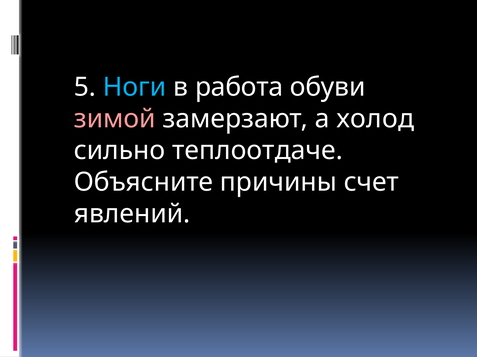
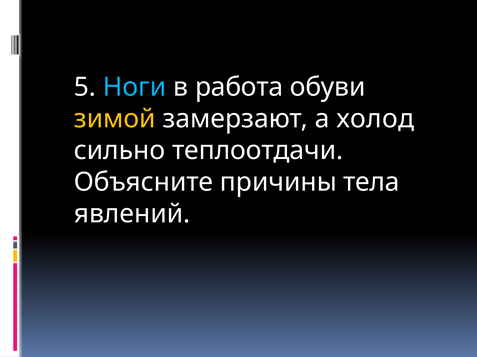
зимой colour: pink -> yellow (115, 119)
теплоотдаче: теплоотдаче -> теплоотдачи (258, 151)
счет: счет -> тела (371, 183)
